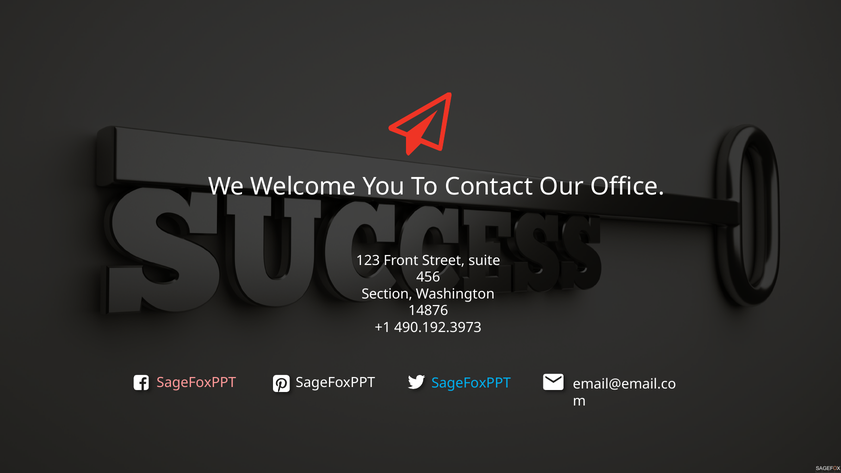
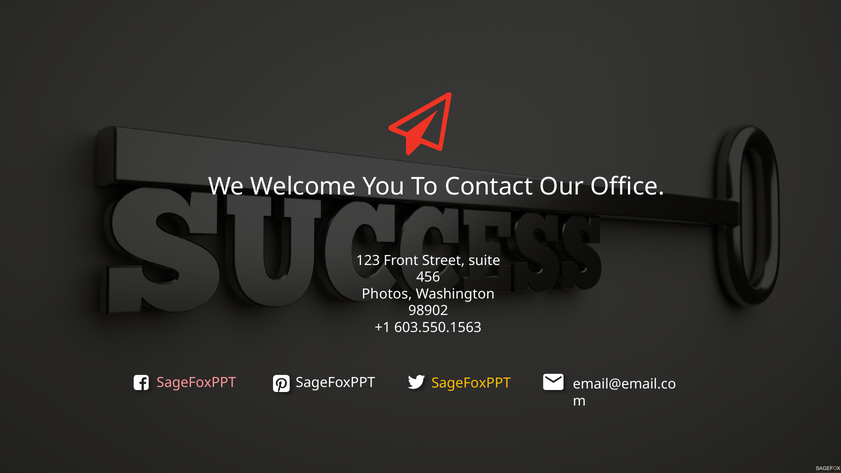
Section: Section -> Photos (387, 294)
14876: 14876 -> 98902 (428, 311)
490.192.3973: 490.192.3973 -> 603.550.1563 (438, 328)
SageFoxPPT colour: light blue -> yellow (471, 383)
